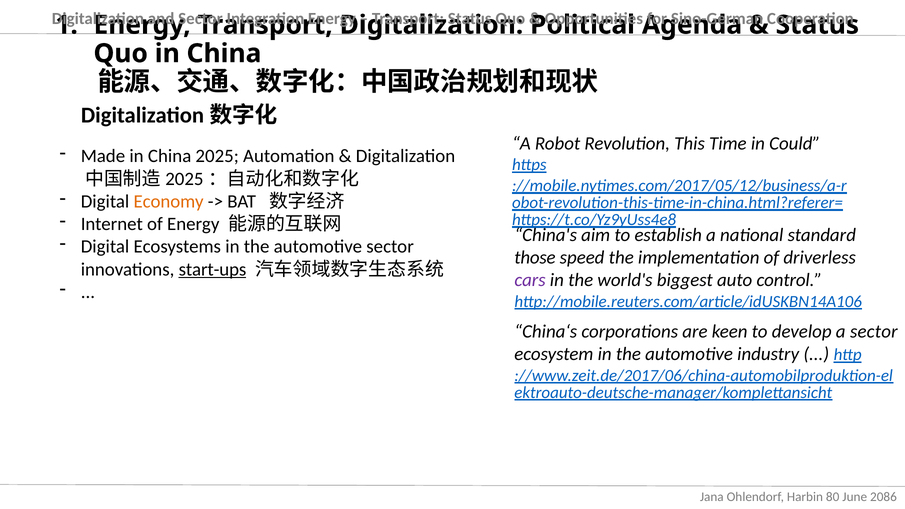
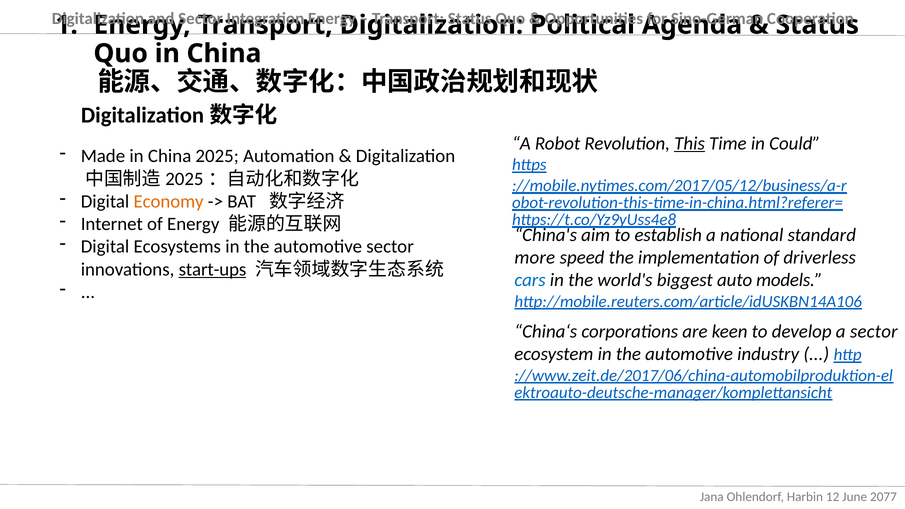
This underline: none -> present (690, 144)
those: those -> more (535, 258)
cars colour: purple -> blue (530, 280)
control: control -> models (789, 280)
80: 80 -> 12 (833, 497)
2086: 2086 -> 2077 (883, 497)
